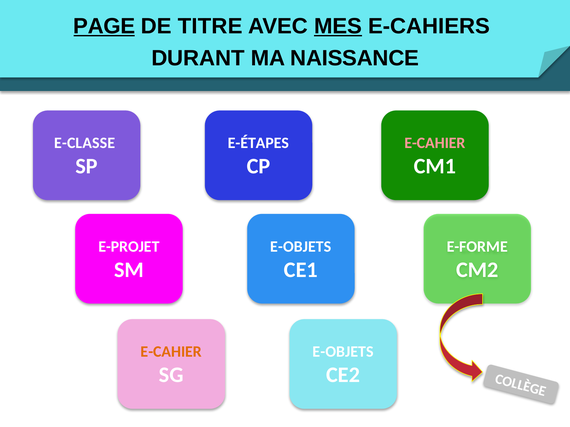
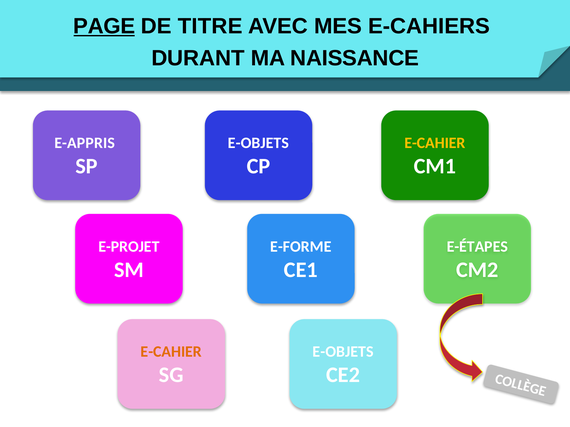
MES underline: present -> none (338, 26)
E-CLASSE: E-CLASSE -> E-APPRIS (85, 143)
E-ÉTAPES: E-ÉTAPES -> E-OBJETS (258, 143)
E-CAHIER colour: pink -> yellow (435, 143)
E-OBJETS: E-OBJETS -> E-FORME (301, 247)
E-FORME: E-FORME -> E-ÉTAPES (477, 247)
